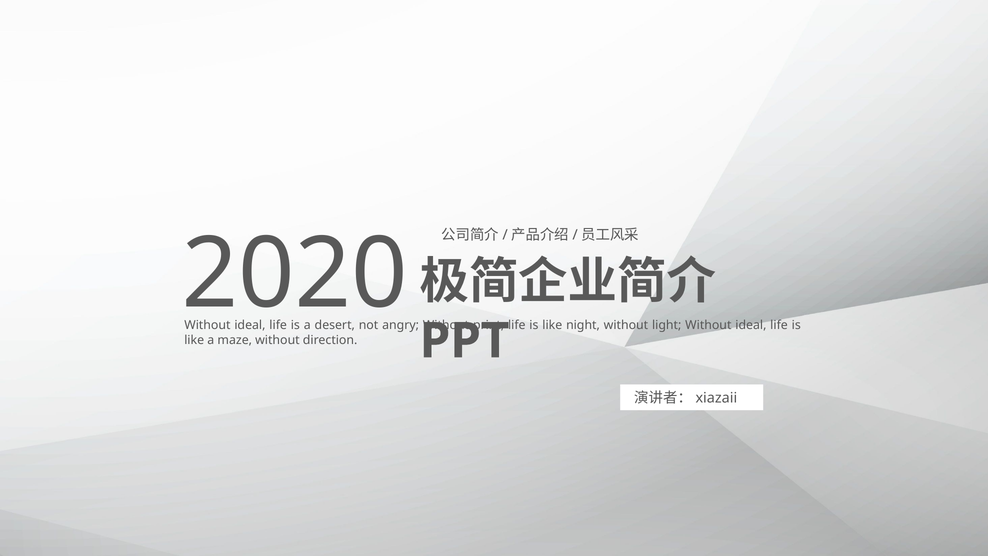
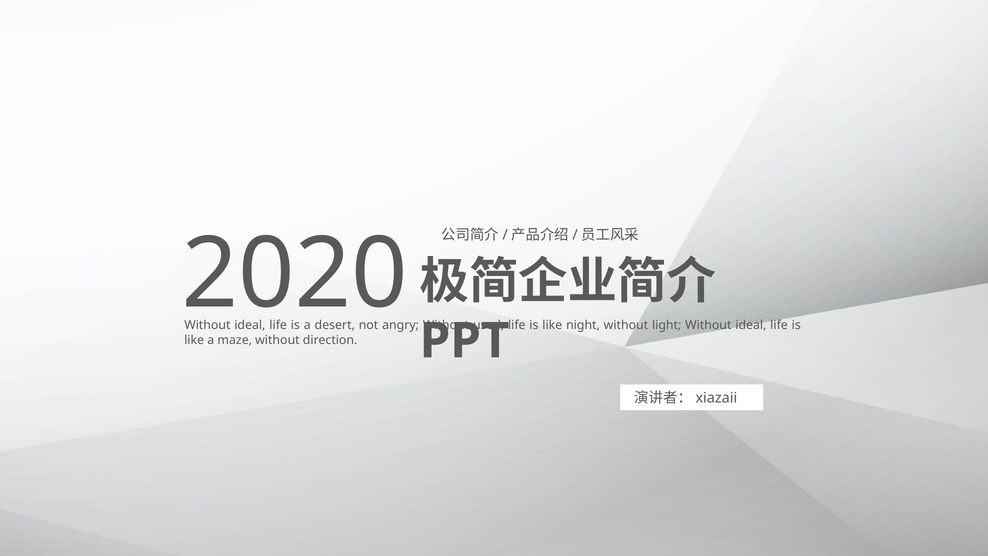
print: print -> used (489, 325)
